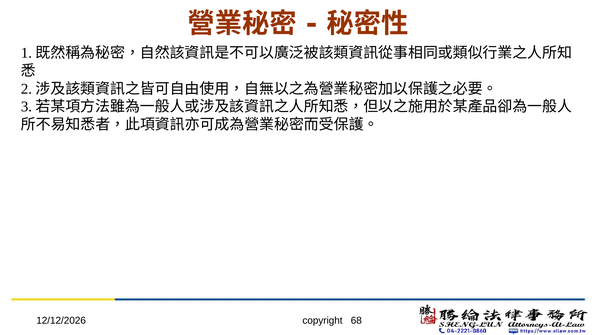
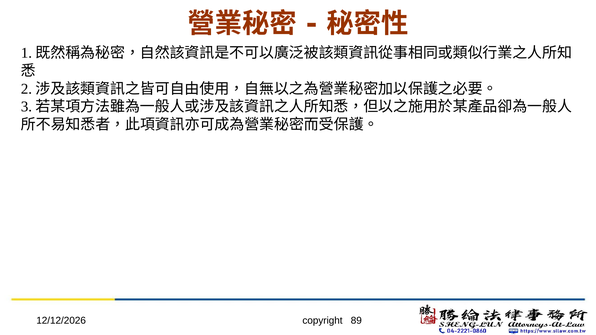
68: 68 -> 89 (356, 321)
